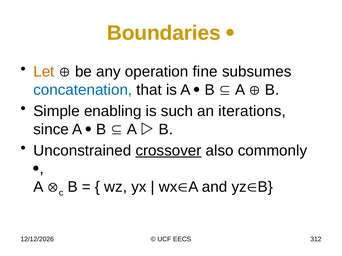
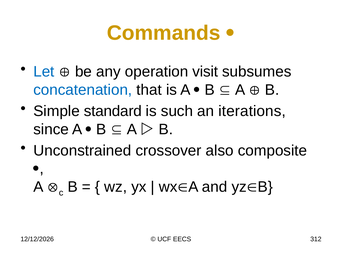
Boundaries: Boundaries -> Commands (164, 33)
Let colour: orange -> blue (44, 72)
fine: fine -> visit (205, 72)
enabling: enabling -> standard (113, 111)
crossover underline: present -> none (169, 151)
commonly: commonly -> composite (272, 151)
